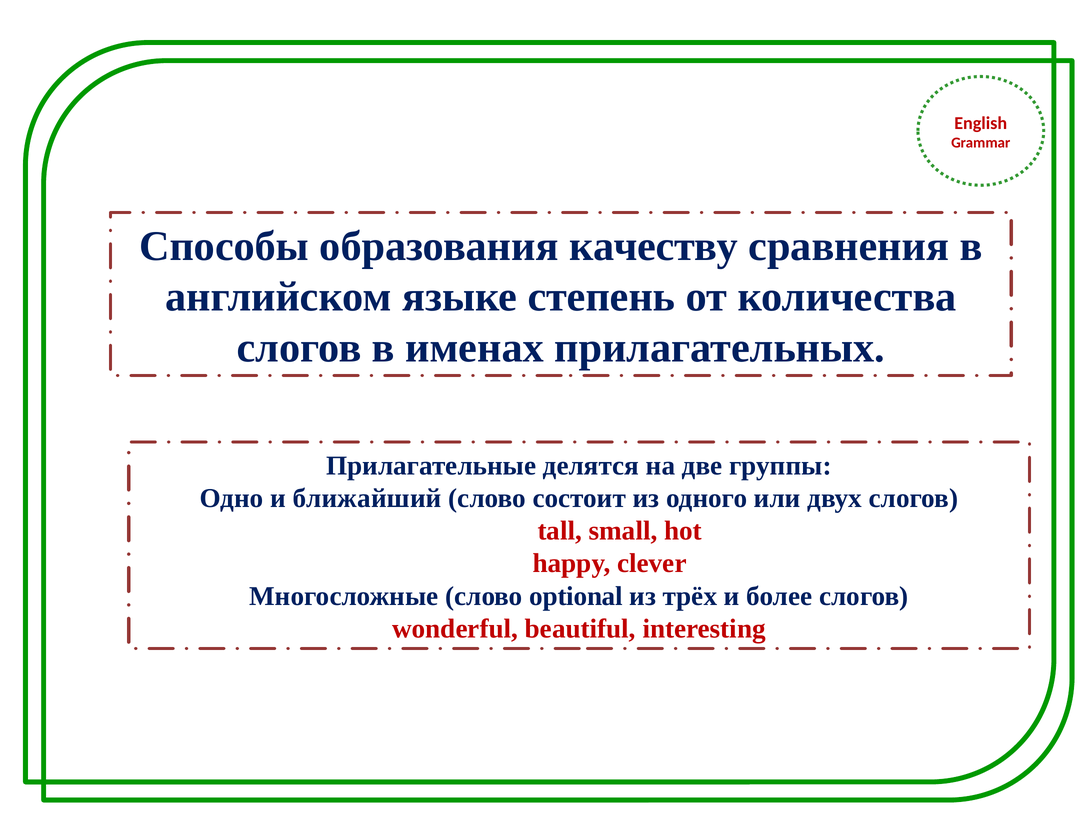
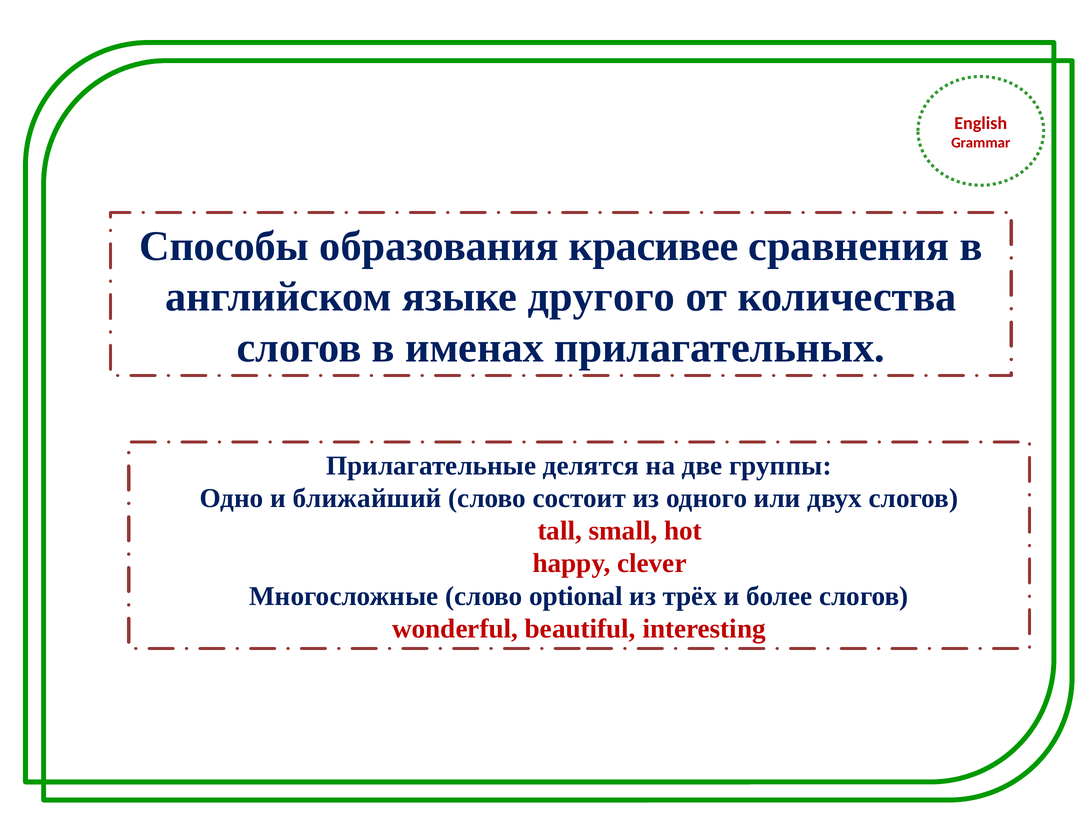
качеству: качеству -> красивее (654, 246)
степень: степень -> другого (601, 297)
